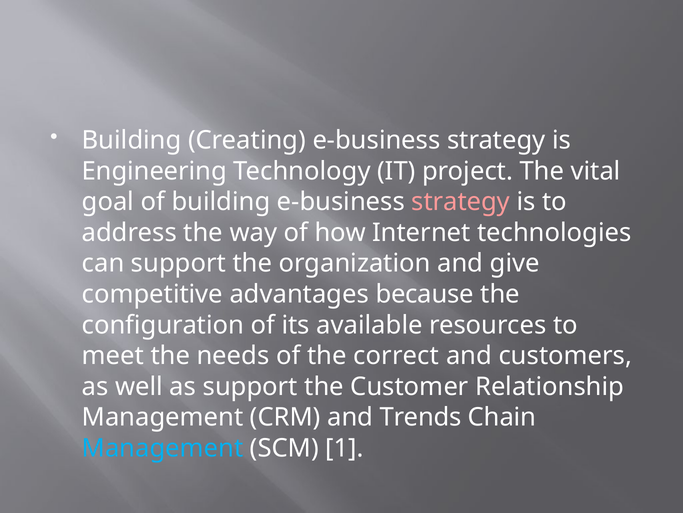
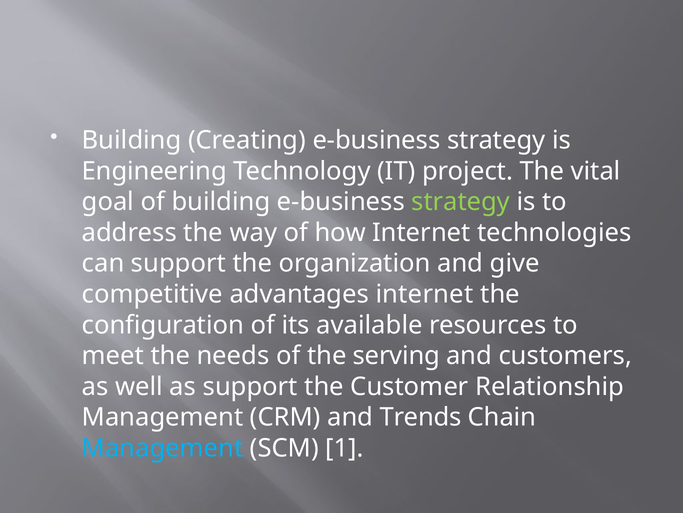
strategy colour: pink -> light green (461, 202)
advantages because: because -> internet (424, 294)
correct: correct -> serving (396, 355)
